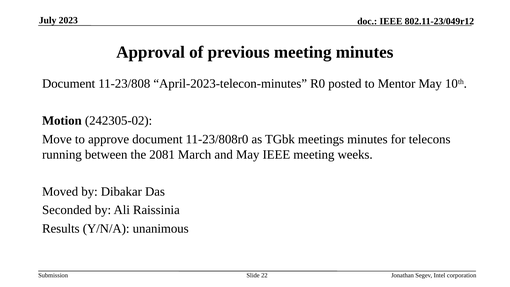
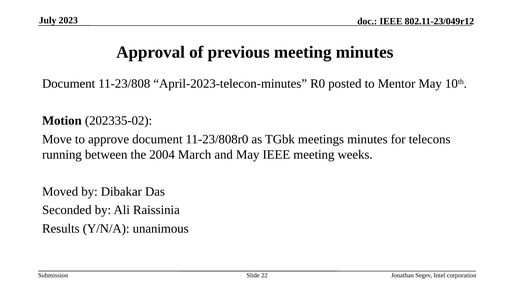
242305-02: 242305-02 -> 202335-02 (119, 121)
2081: 2081 -> 2004 (162, 154)
